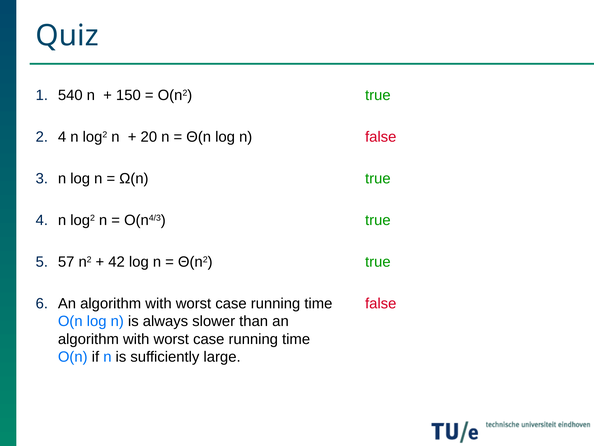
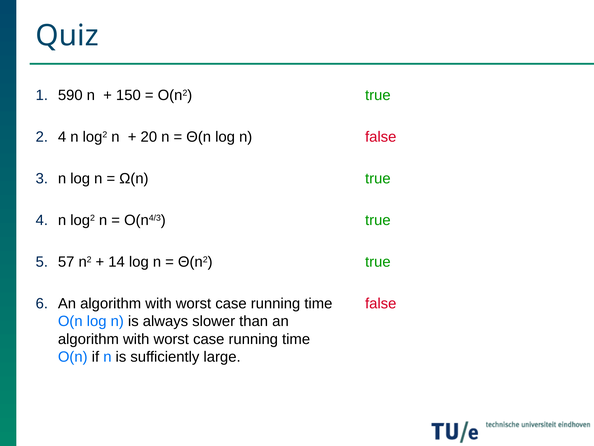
540: 540 -> 590 (70, 95)
42: 42 -> 14 (117, 262)
